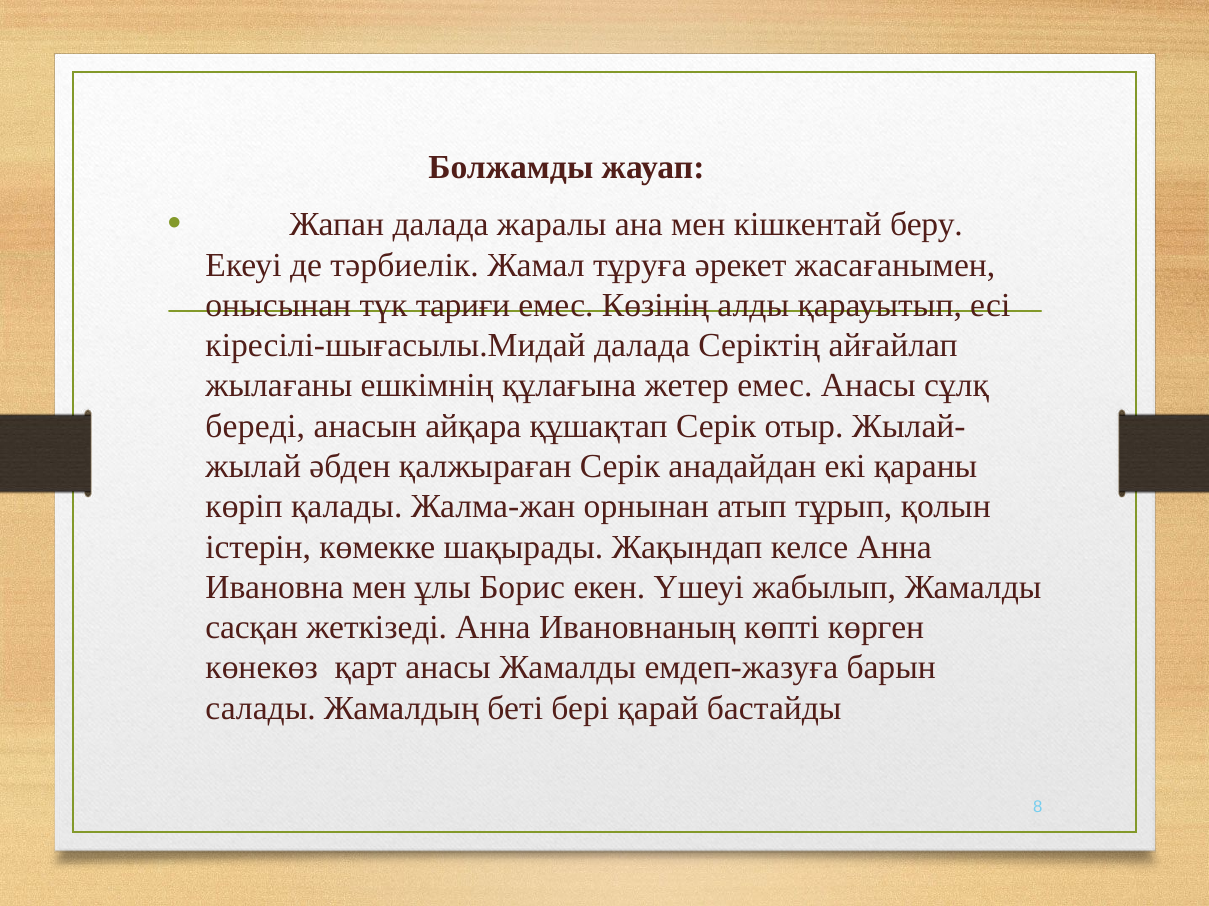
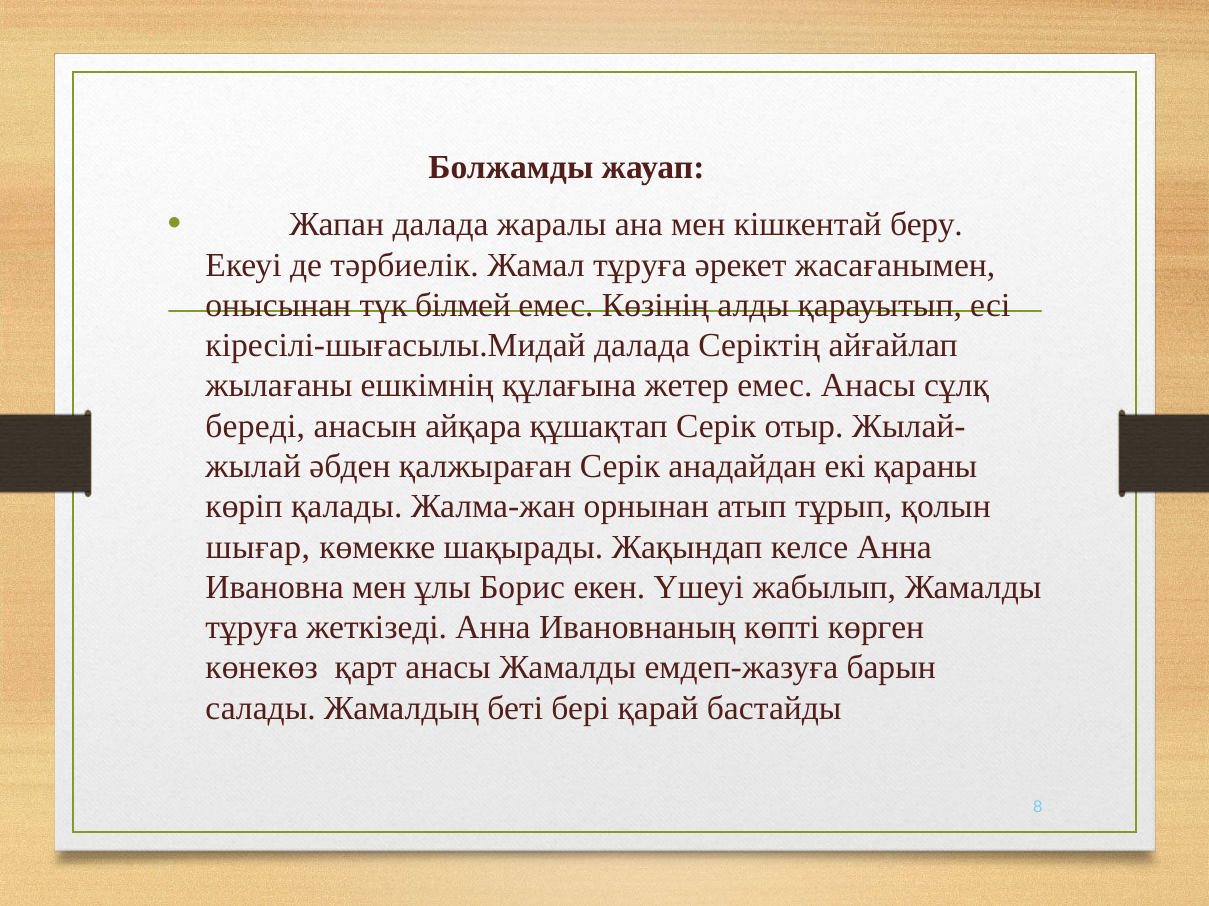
тариғи: тариғи -> білмей (463, 305)
істерін: істерін -> шығар (258, 547)
сасқан: сасқан -> тұруға (252, 628)
